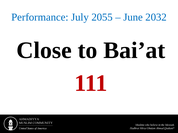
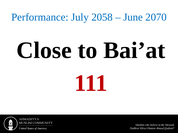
2055: 2055 -> 2058 (102, 17)
2032: 2032 -> 2070 (156, 17)
